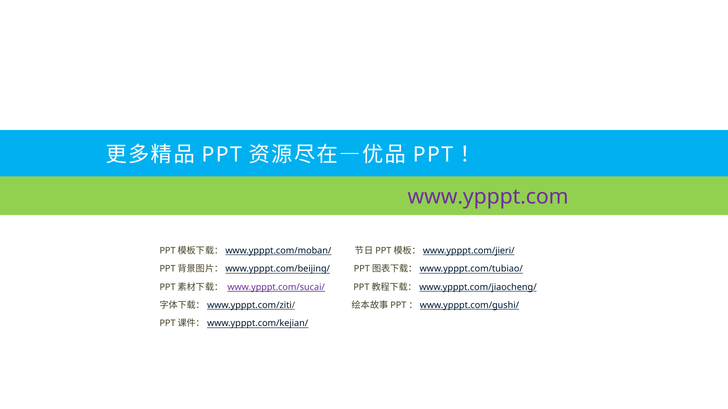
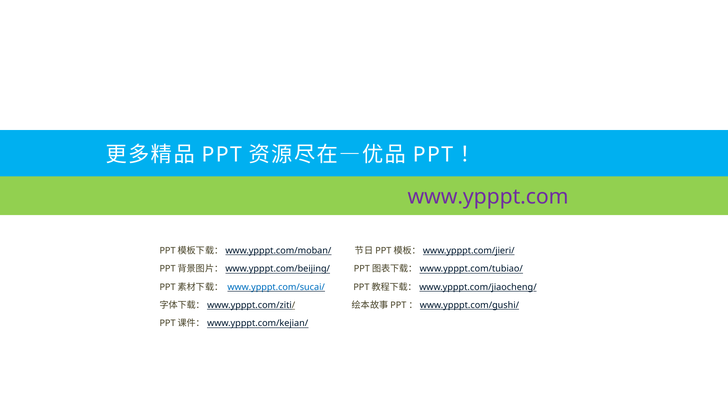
www.ypppt.com/sucai/ colour: purple -> blue (276, 287)
